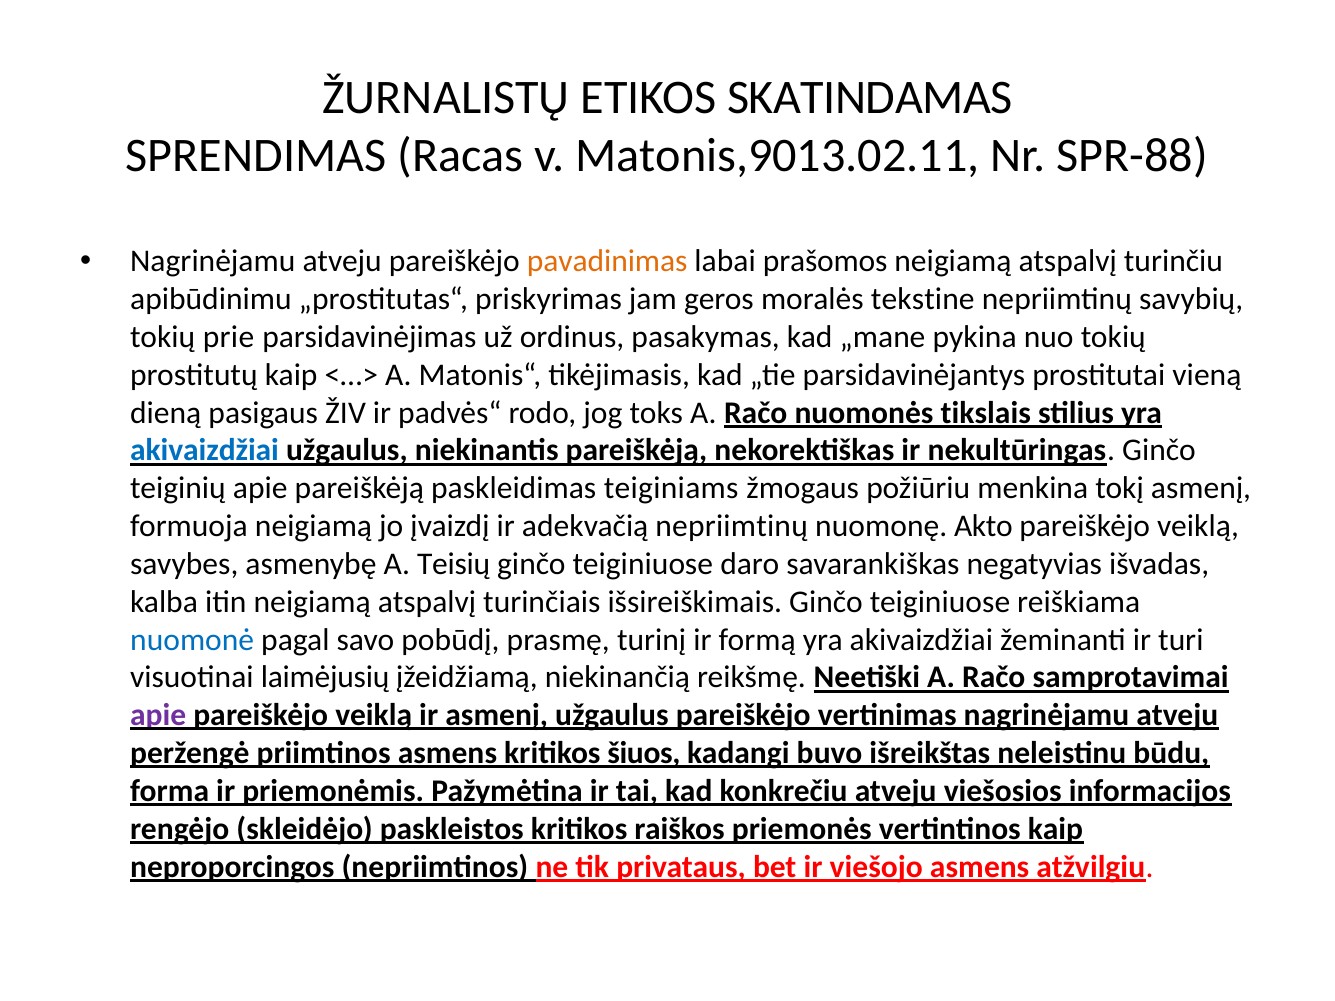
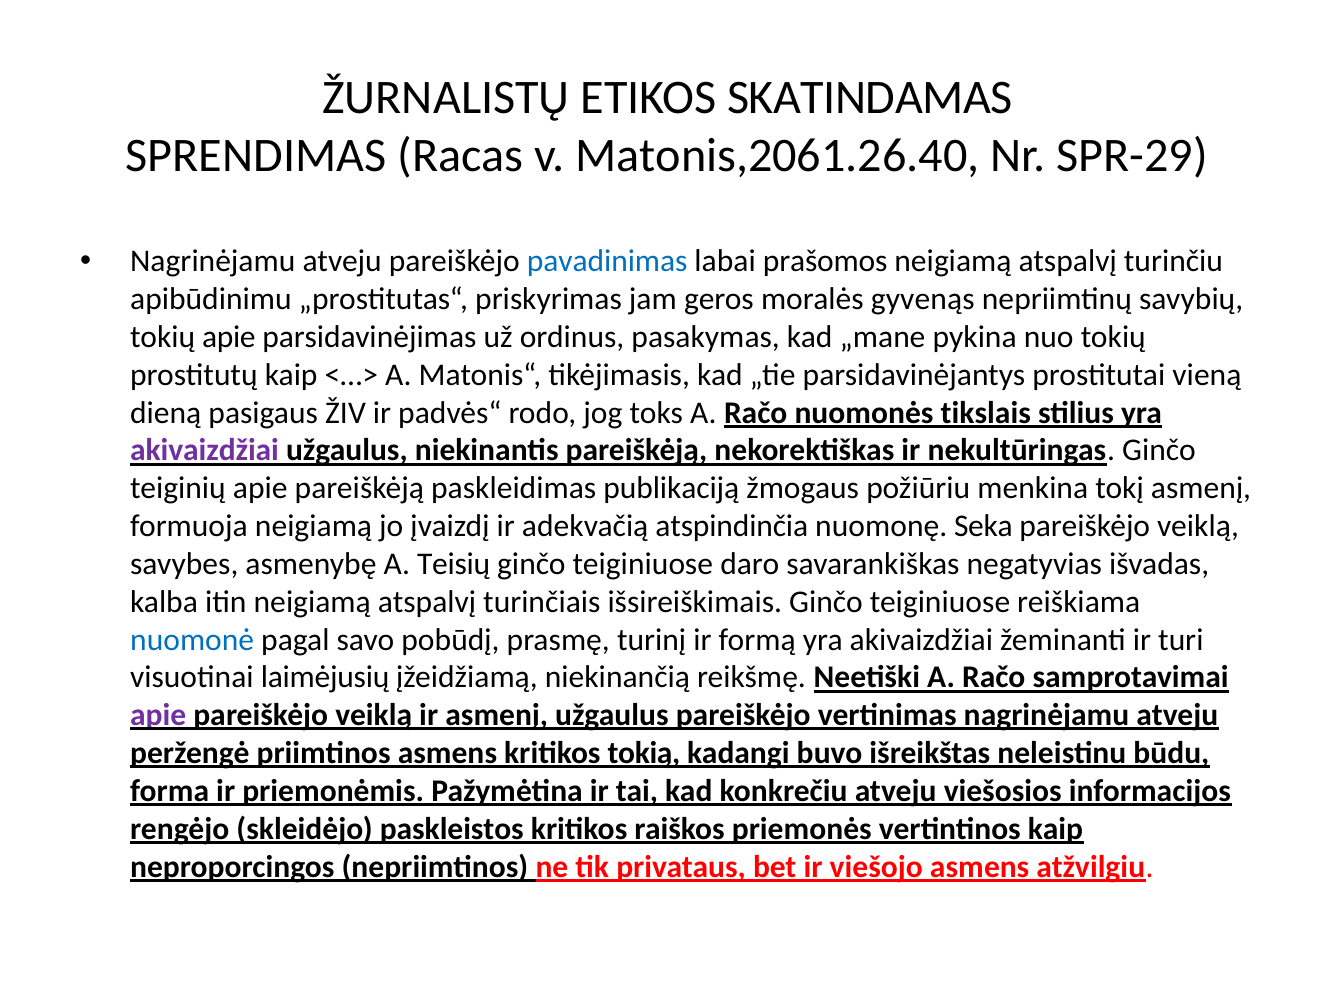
Matonis,9013.02.11: Matonis,9013.02.11 -> Matonis,2061.26.40 (777, 156)
SPR-88: SPR-88 -> SPR-29 (1132, 156)
pavadinimas colour: orange -> blue (607, 261)
tekstine: tekstine -> gyvenąs (923, 299)
tokių prie: prie -> apie (229, 337)
akivaizdžiai colour: blue -> purple (205, 451)
teiginiams: teiginiams -> publikaciją (671, 488)
adekvačią nepriimtinų: nepriimtinų -> atspindinčia (732, 526)
Akto: Akto -> Seka (983, 526)
šiuos: šiuos -> tokią (644, 753)
